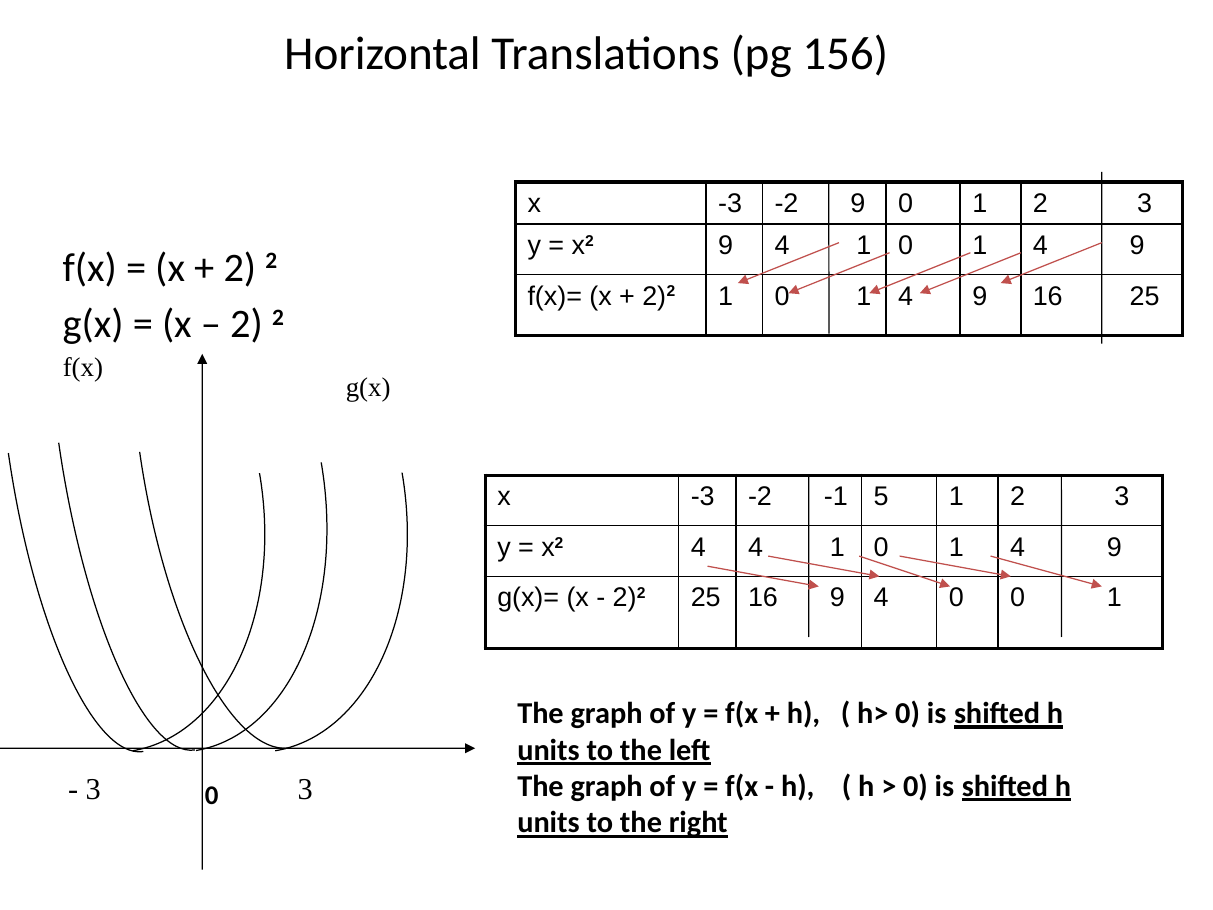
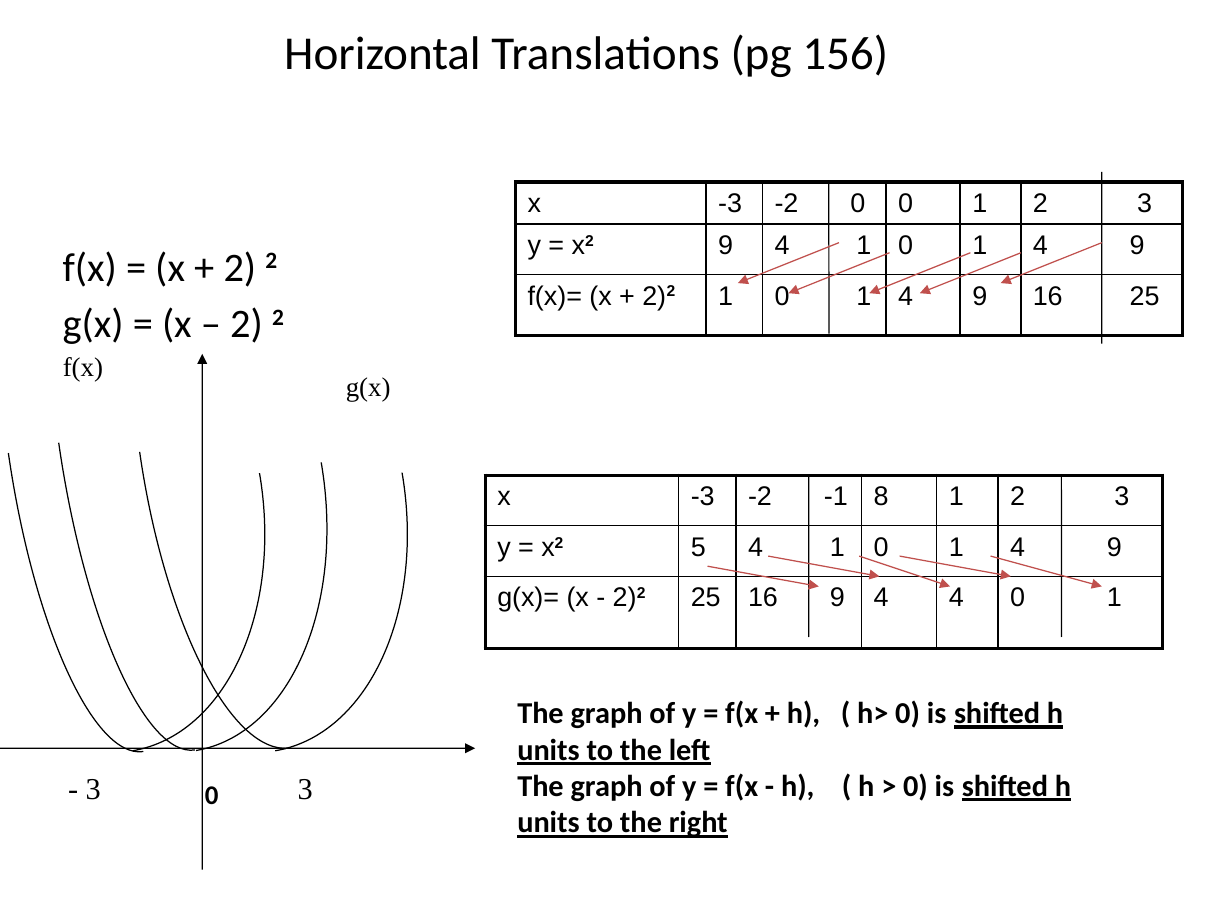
-2 9: 9 -> 0 (858, 203)
5: 5 -> 8 (881, 497)
x2 4: 4 -> 5 (698, 547)
4 0: 0 -> 4 (956, 598)
